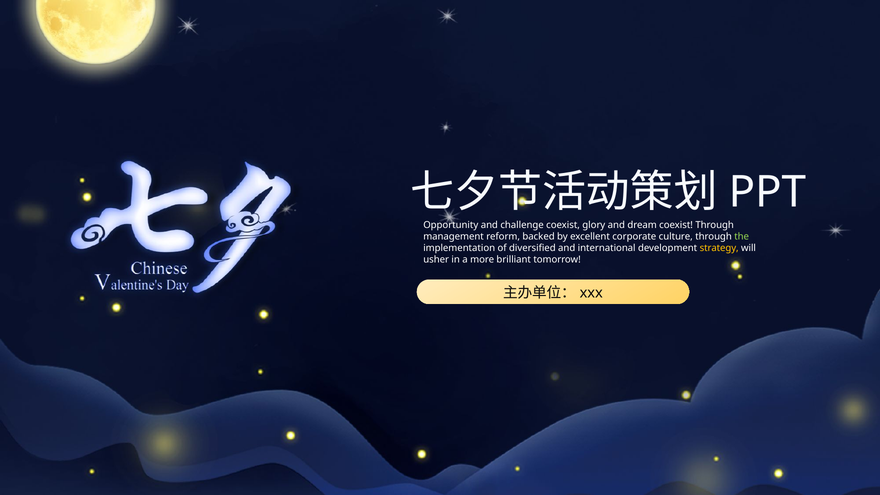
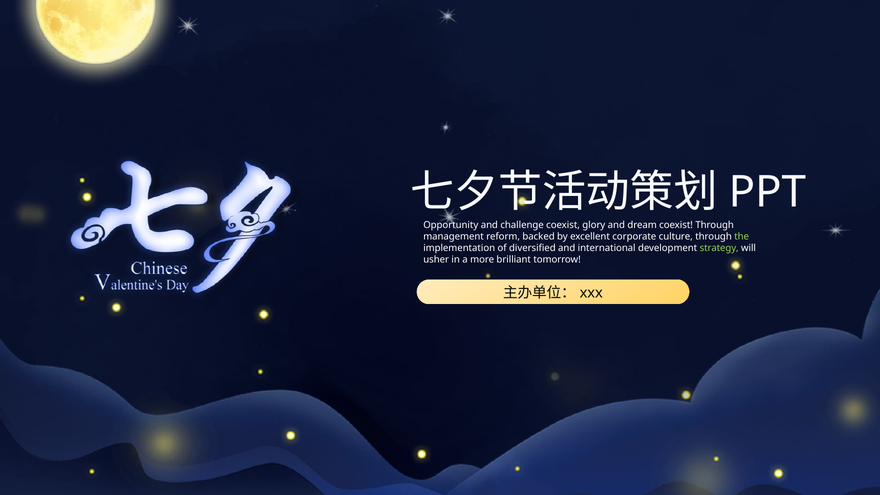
strategy colour: yellow -> light green (719, 248)
